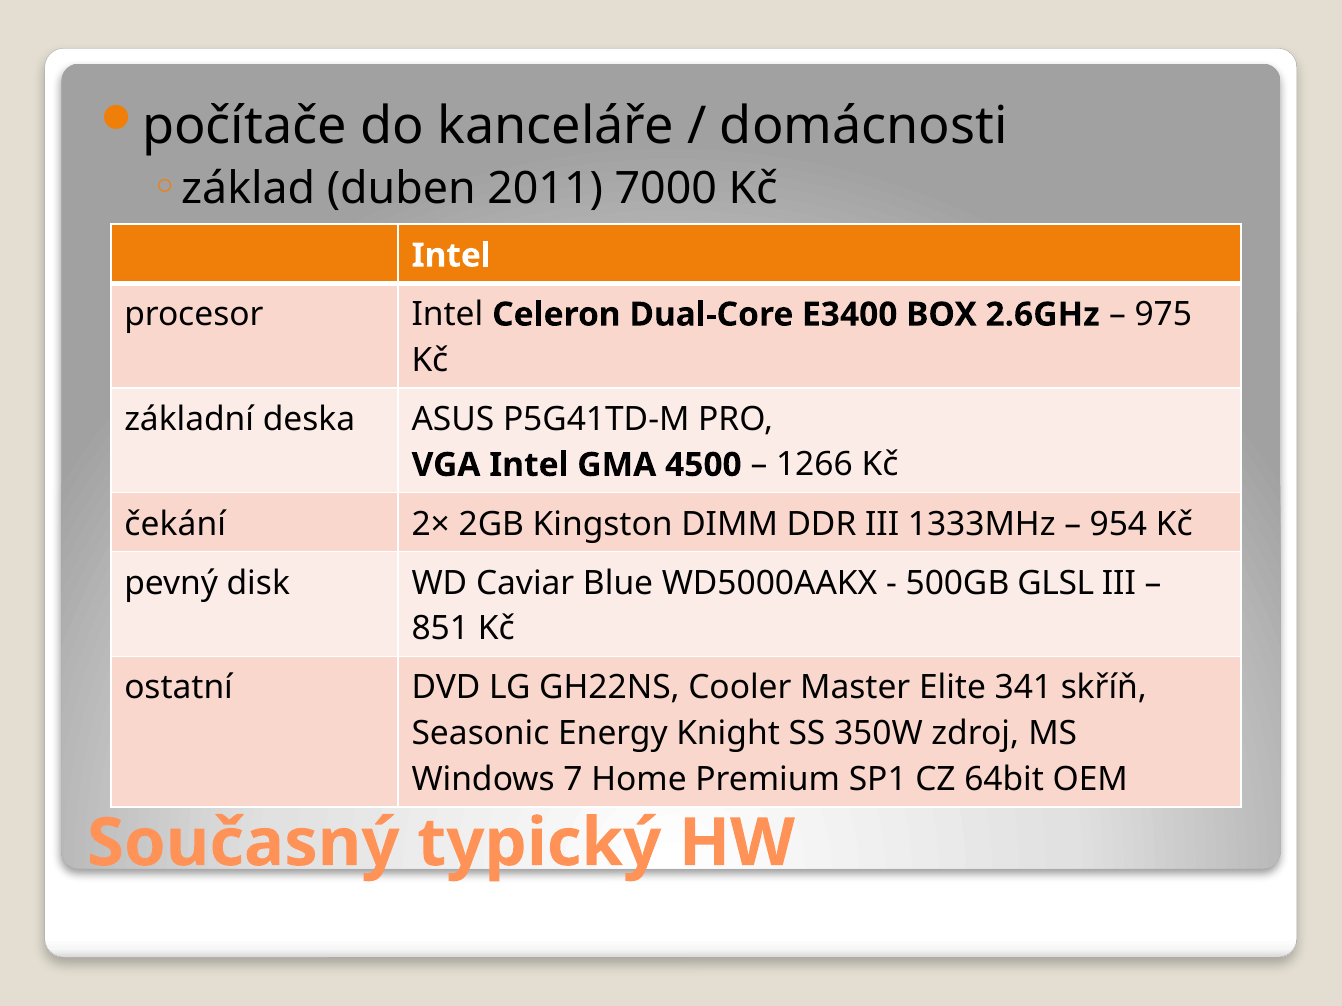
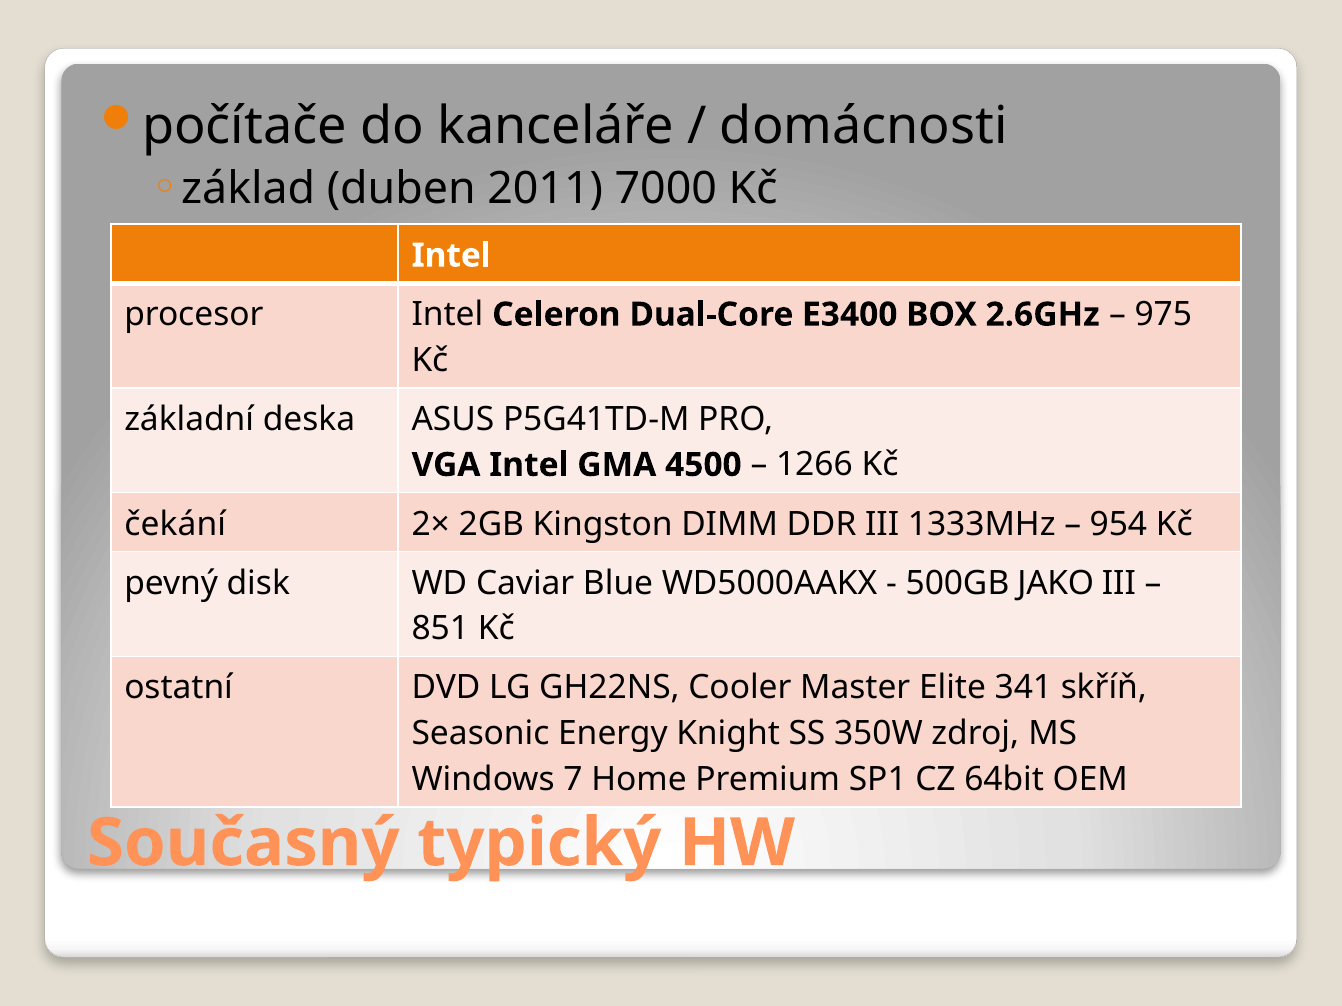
GLSL: GLSL -> JAKO (1056, 583)
